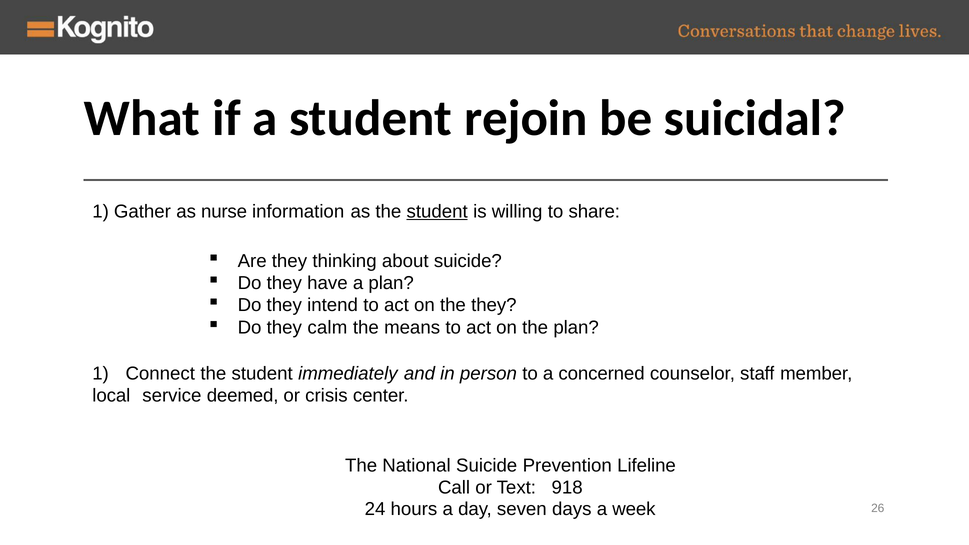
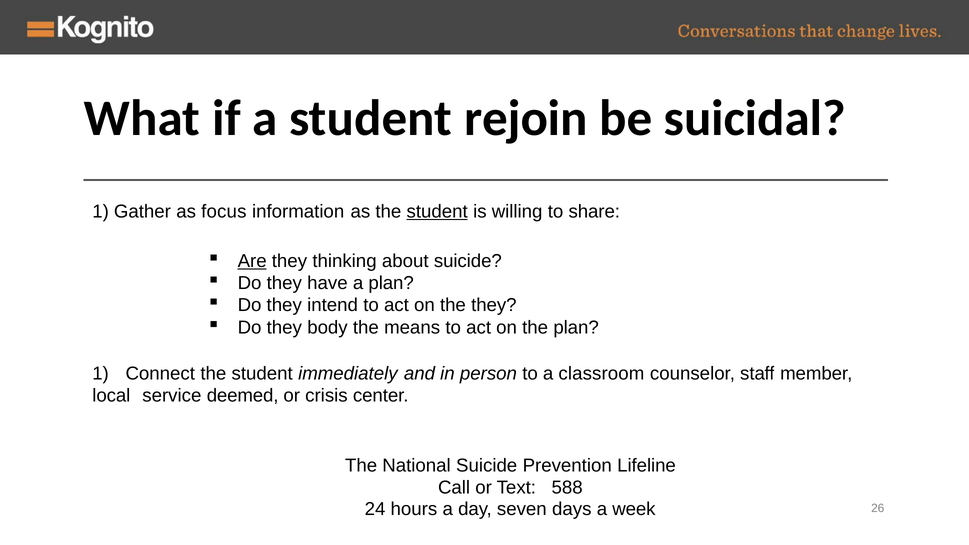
nurse: nurse -> focus (224, 211)
Are underline: none -> present (252, 261)
calm: calm -> body (327, 327)
concerned: concerned -> classroom (601, 373)
918: 918 -> 588 (567, 487)
